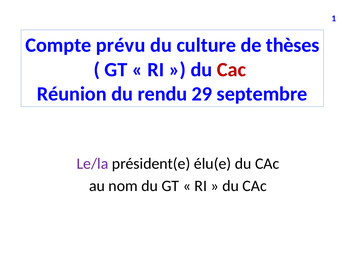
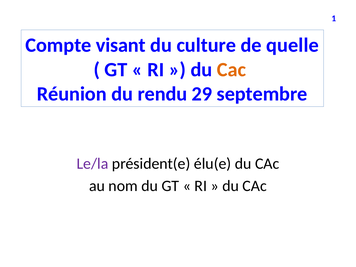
prévu: prévu -> visant (121, 45)
thèses: thèses -> quelle (293, 45)
Cac colour: red -> orange (232, 70)
